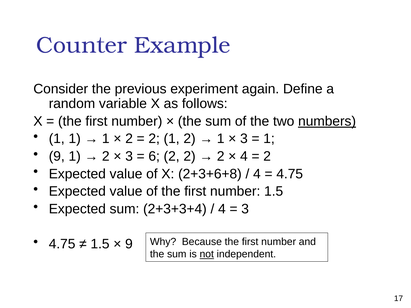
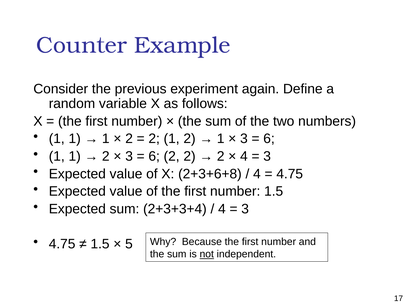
numbers underline: present -> none (327, 121)
1: 1 -> 6 (269, 139)
9: 9 -> 1 (57, 156)
2: 2 -> 3 (267, 156)
9: 9 -> 5 (129, 244)
